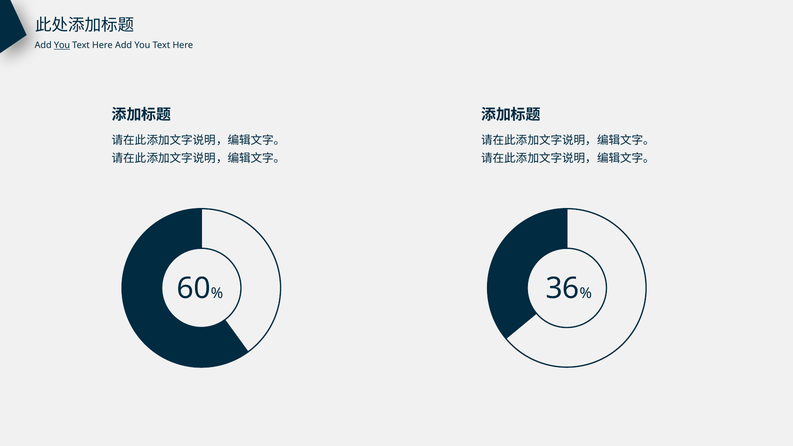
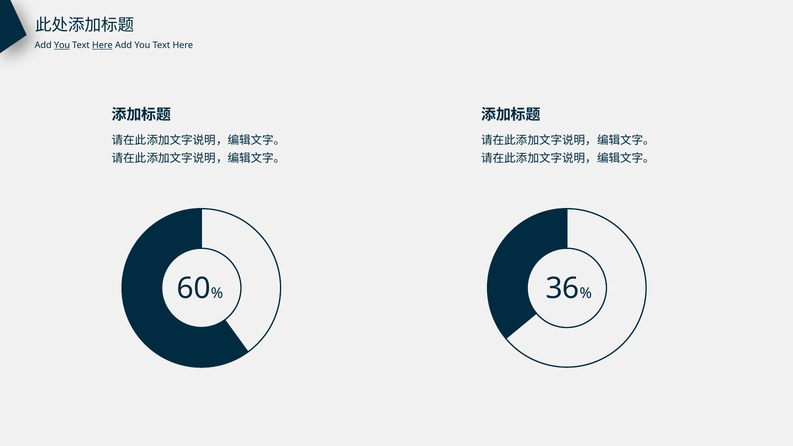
Here underline: none -> present (102, 45)
